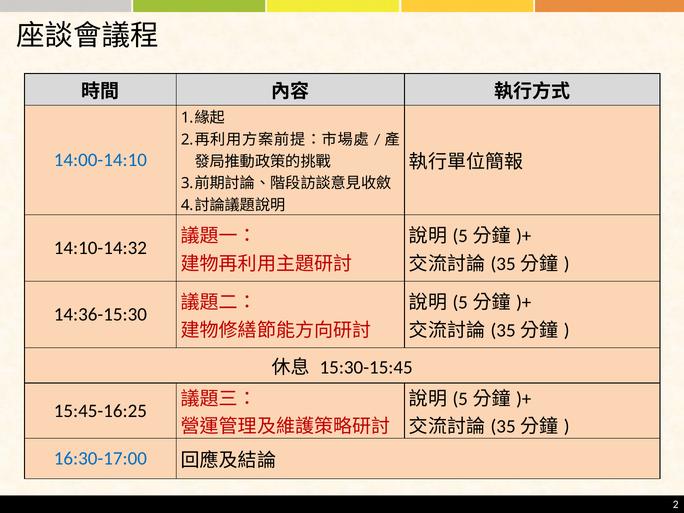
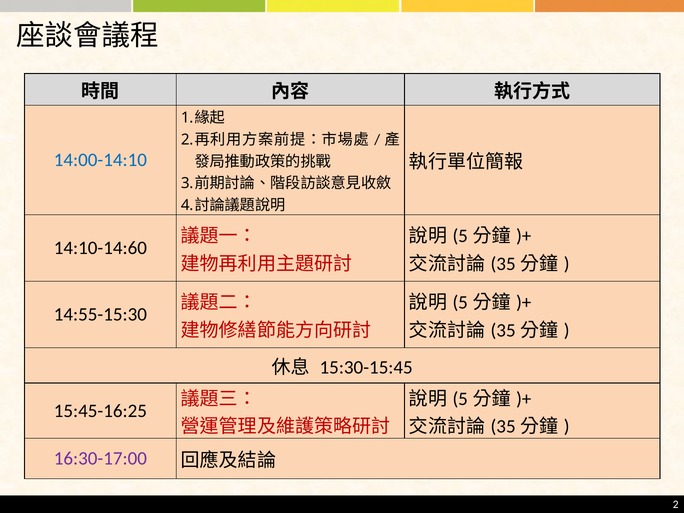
14:10-14:32: 14:10-14:32 -> 14:10-14:60 (100, 248)
14:36-15:30: 14:36-15:30 -> 14:55-15:30 (100, 315)
16:30-17:00 colour: blue -> purple (100, 459)
